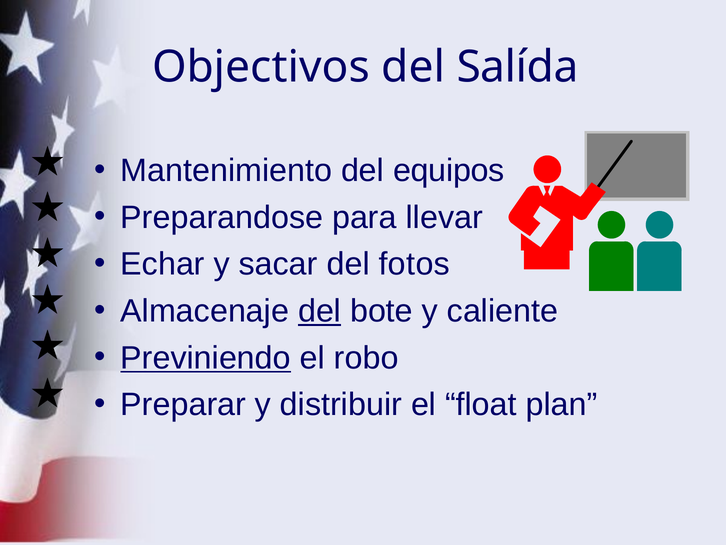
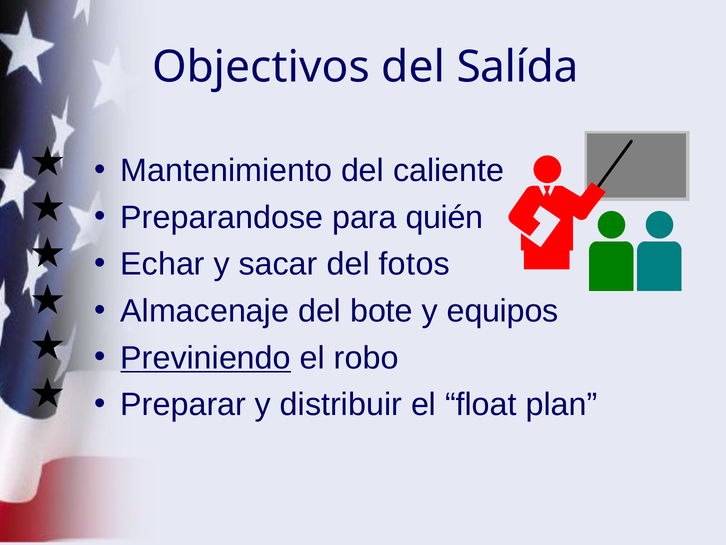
equipos: equipos -> caliente (449, 170)
llevar: llevar -> quién (444, 217)
del underline: present -> none (320, 311)
caliente: caliente -> equipos (503, 311)
